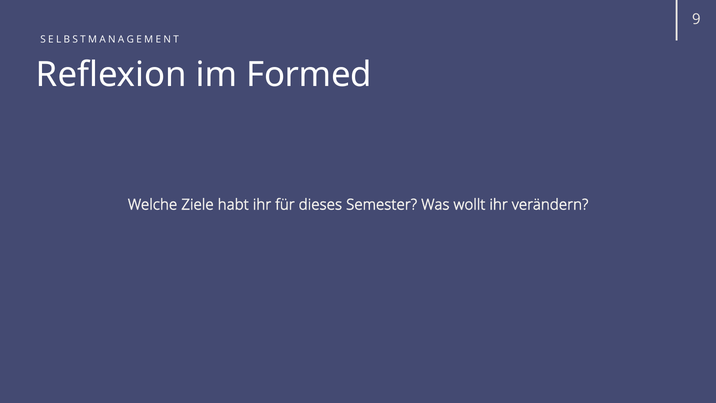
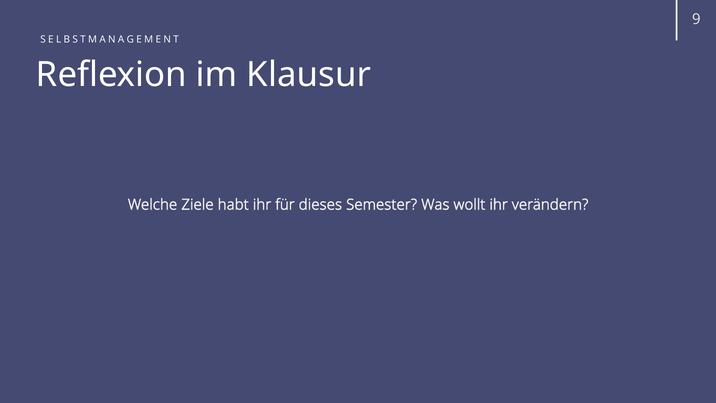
Formed: Formed -> Klausur (309, 75)
